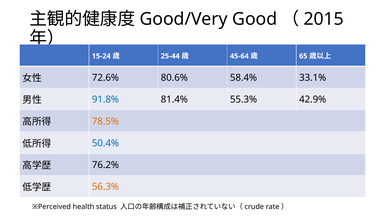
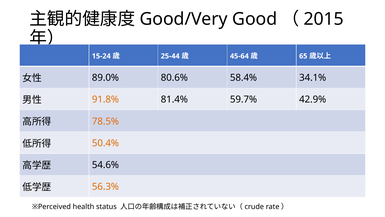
72.6%: 72.6% -> 89.0% (105, 78)
33.1%: 33.1% -> 34.1% (313, 78)
91.8% colour: blue -> orange (105, 99)
55.3%: 55.3% -> 59.7% (243, 99)
50.4% colour: blue -> orange (105, 143)
76.2%: 76.2% -> 54.6% (105, 165)
